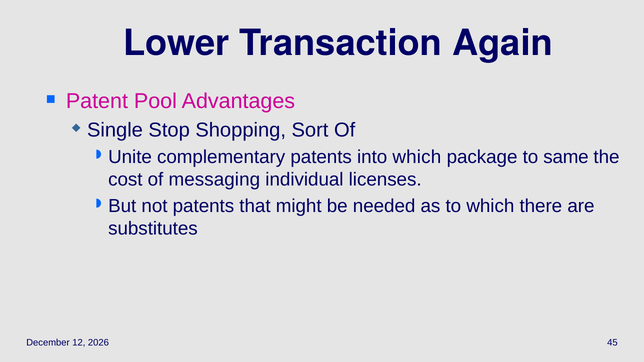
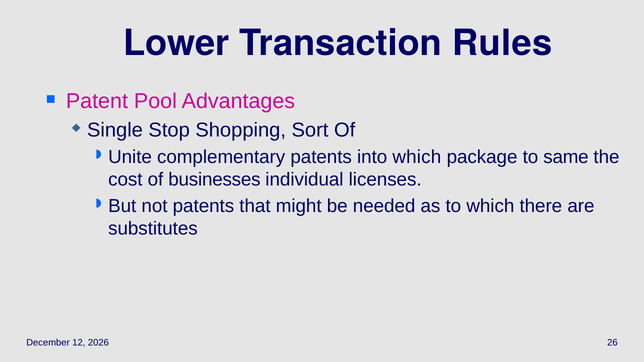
Again: Again -> Rules (502, 43)
messaging: messaging -> businesses (214, 180)
45: 45 -> 26 (612, 343)
